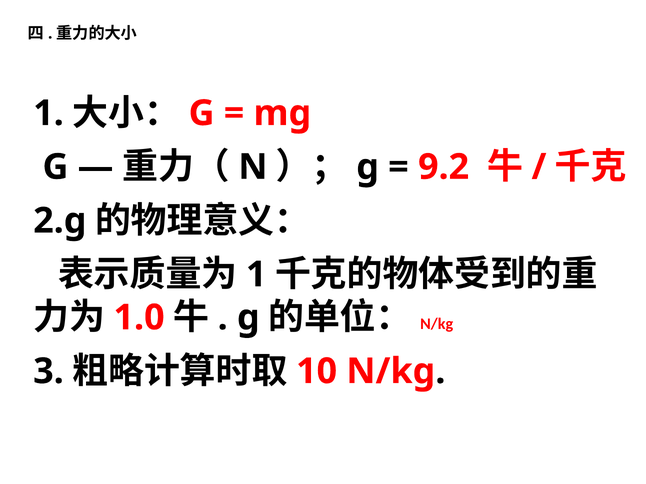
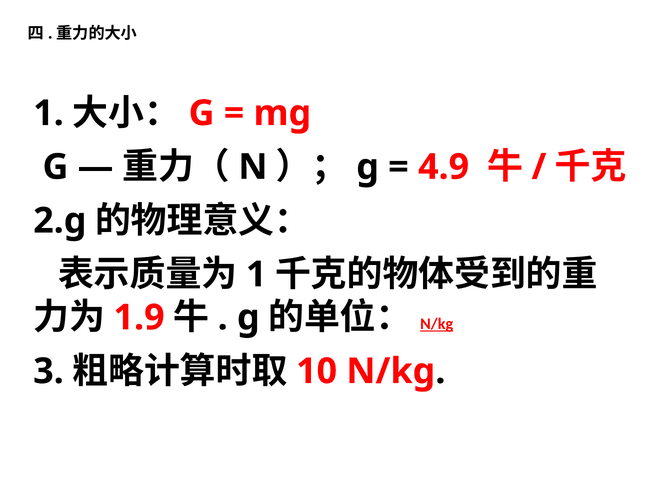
9.2: 9.2 -> 4.9 (444, 167)
1.0: 1.0 -> 1.9 (139, 318)
N/kg underline: none -> present (437, 324)
